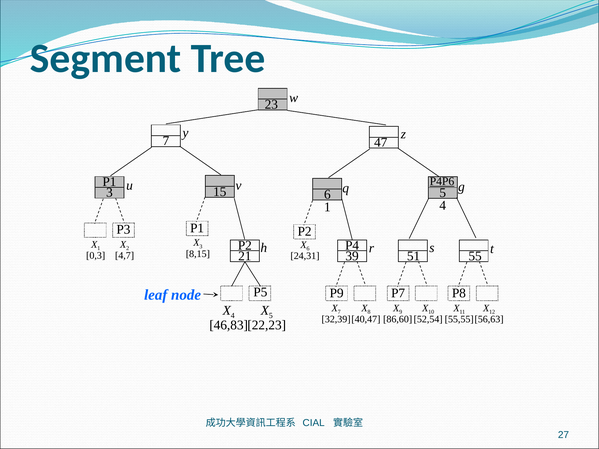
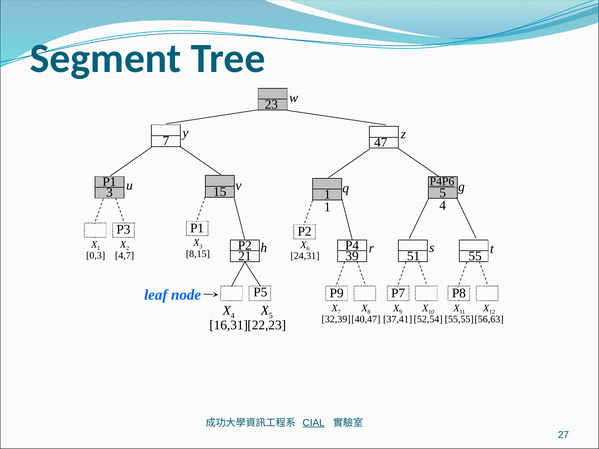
3 6: 6 -> 1 (327, 194)
86,60: 86,60 -> 37,41 (398, 319)
46,83: 46,83 -> 16,31 (229, 325)
CIAL underline: none -> present (314, 423)
